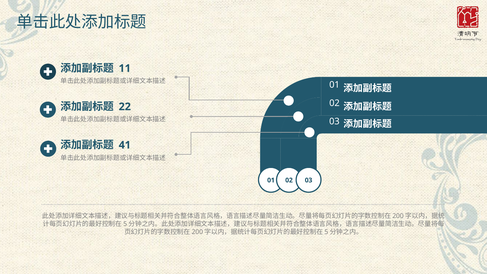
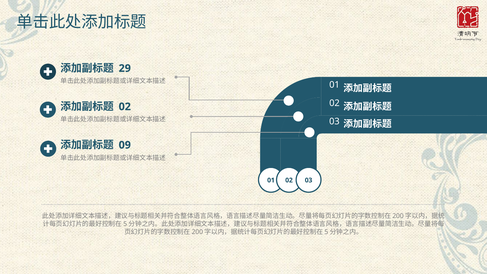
11: 11 -> 29 (125, 68)
22: 22 -> 02 (125, 107)
41: 41 -> 09 (125, 145)
